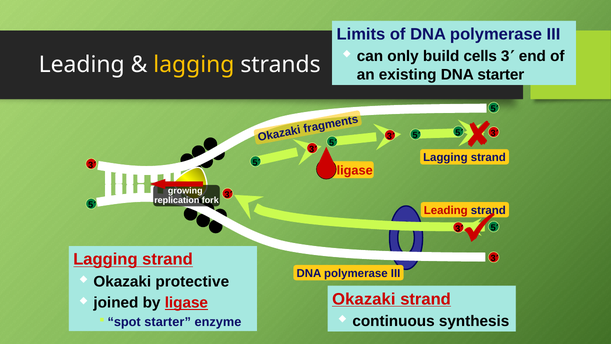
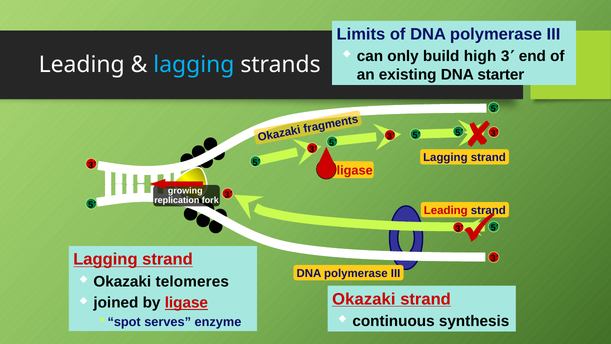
cells: cells -> high (480, 56)
lagging colour: yellow -> light blue (194, 65)
protective: protective -> telomeres (192, 281)
starter: starter -> serves (168, 322)
